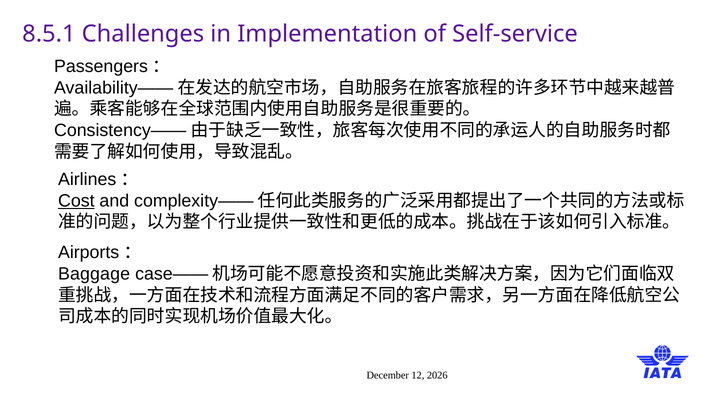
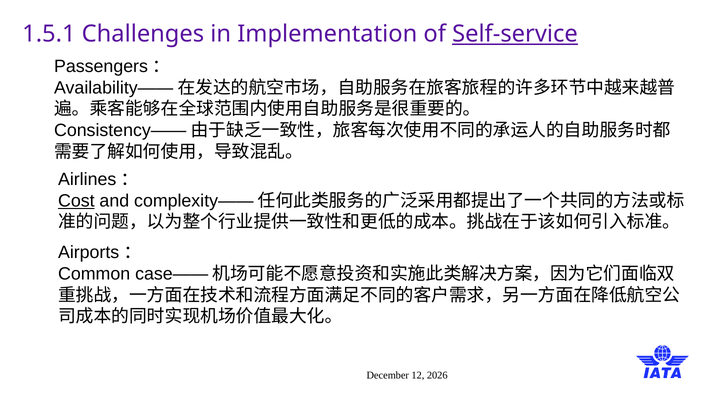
8.5.1: 8.5.1 -> 1.5.1 (49, 34)
Self-service underline: none -> present (515, 34)
Baggage: Baggage -> Common (94, 274)
